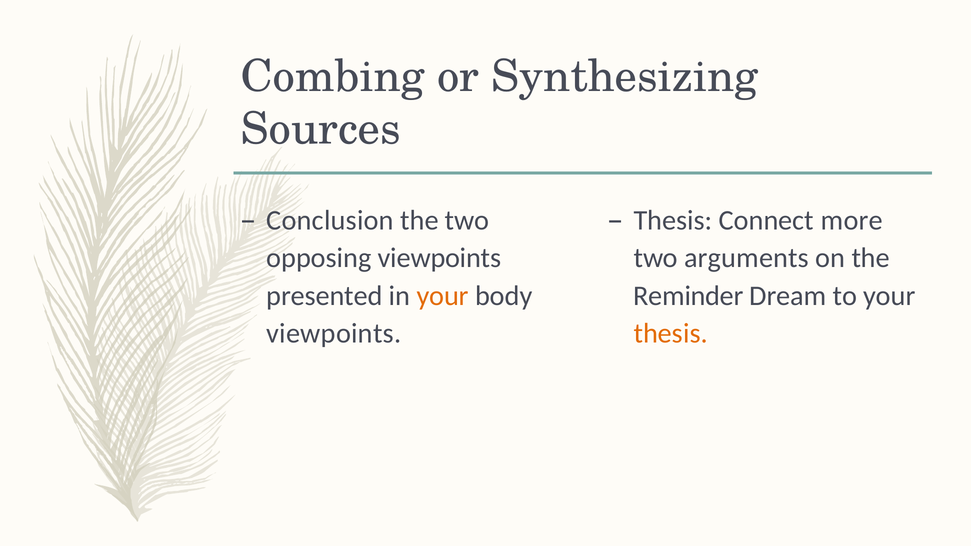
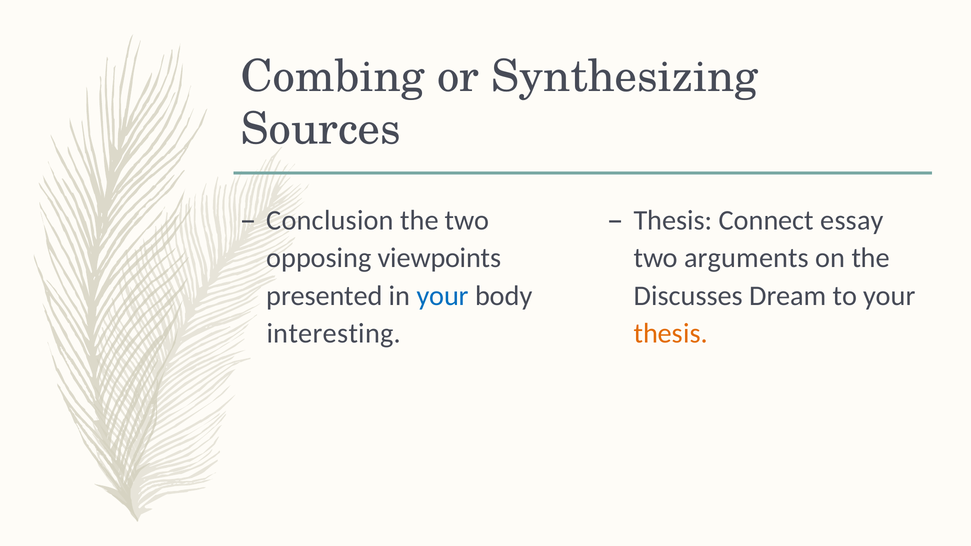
more: more -> essay (852, 220)
your colour: orange -> blue (443, 296)
Reminder: Reminder -> Discusses (688, 296)
viewpoints: viewpoints -> interesting (334, 333)
